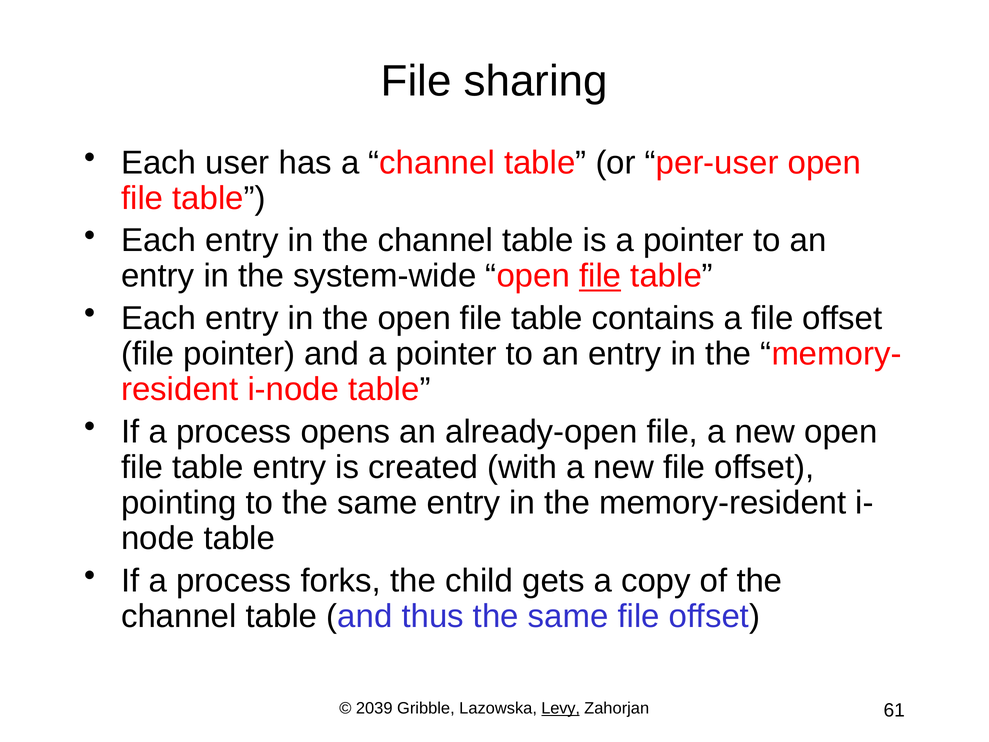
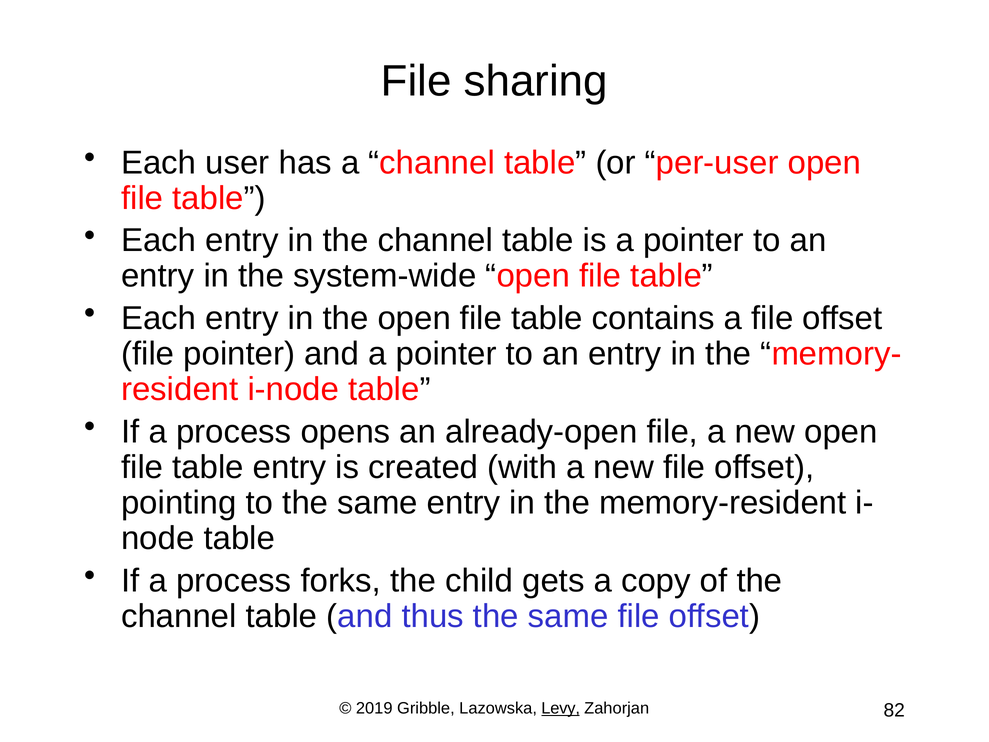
file underline: present -> none (600, 276)
2039: 2039 -> 2019 (374, 708)
61: 61 -> 82 (894, 710)
